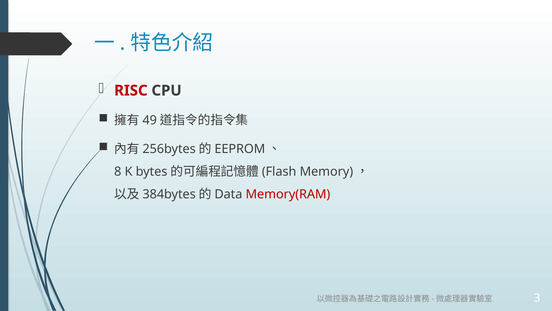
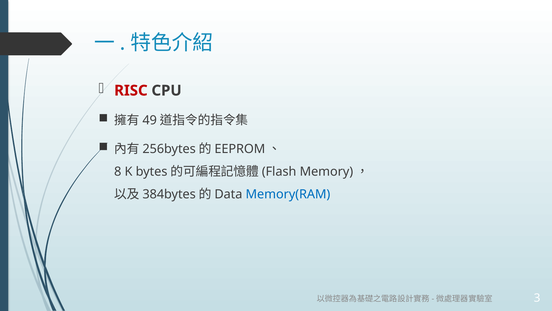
Memory(RAM colour: red -> blue (288, 194)
